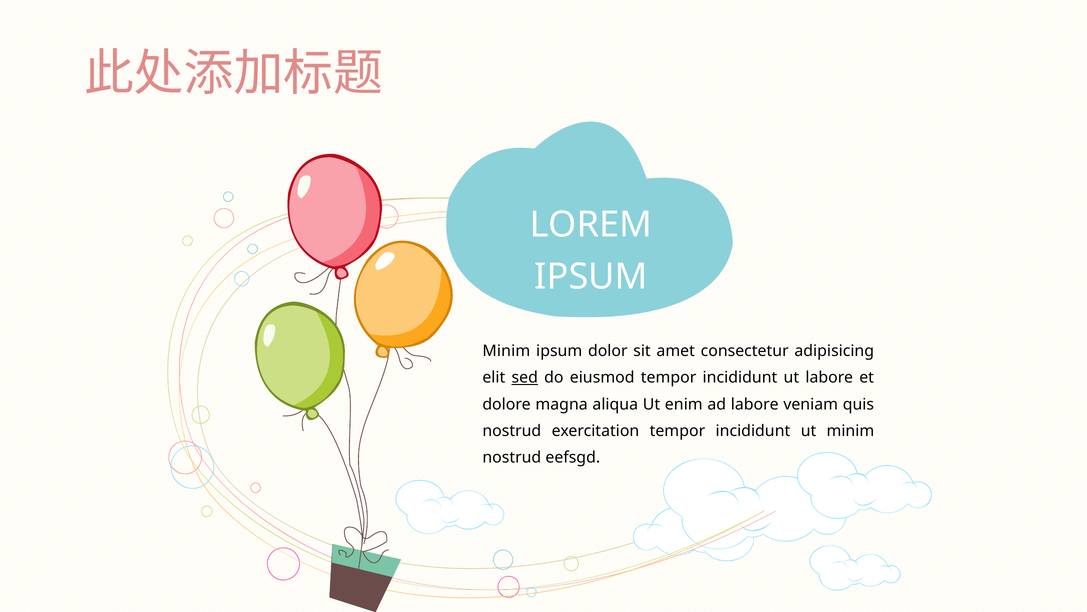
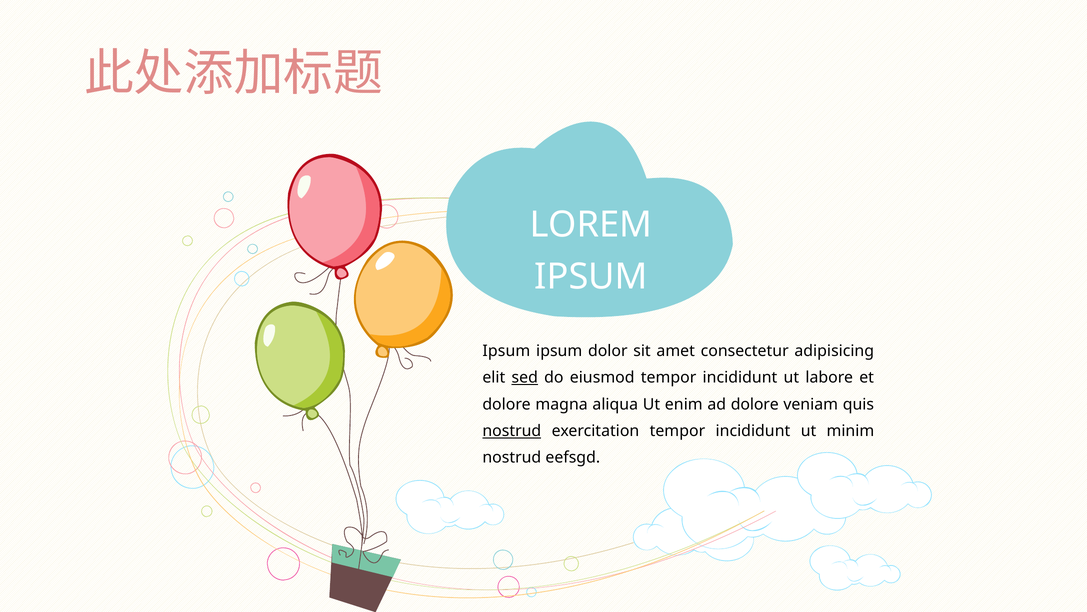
Minim: Minim -> Ipsum (506, 351)
ad labore: labore -> dolore (755, 404)
nostrud underline: none -> present (512, 431)
